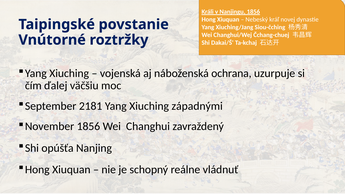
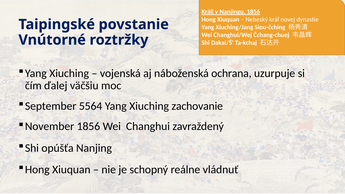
2181: 2181 -> 5564 (91, 106)
západnými: západnými -> zachovanie (197, 106)
